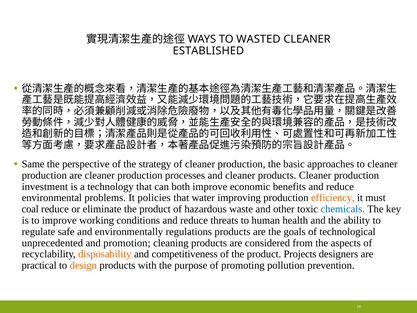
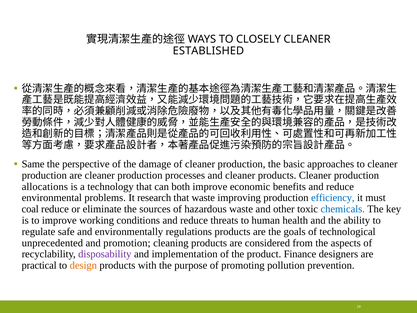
WASTED: WASTED -> CLOSELY (259, 39)
strategy: strategy -> damage (155, 164)
investment: investment -> allocations (45, 186)
policies: policies -> research (154, 198)
that water: water -> waste (203, 198)
efficiency colour: orange -> blue (333, 198)
eliminate the product: product -> sources (155, 209)
disposability colour: orange -> purple (105, 254)
competitiveness: competitiveness -> implementation (185, 254)
Projects: Projects -> Finance (300, 254)
